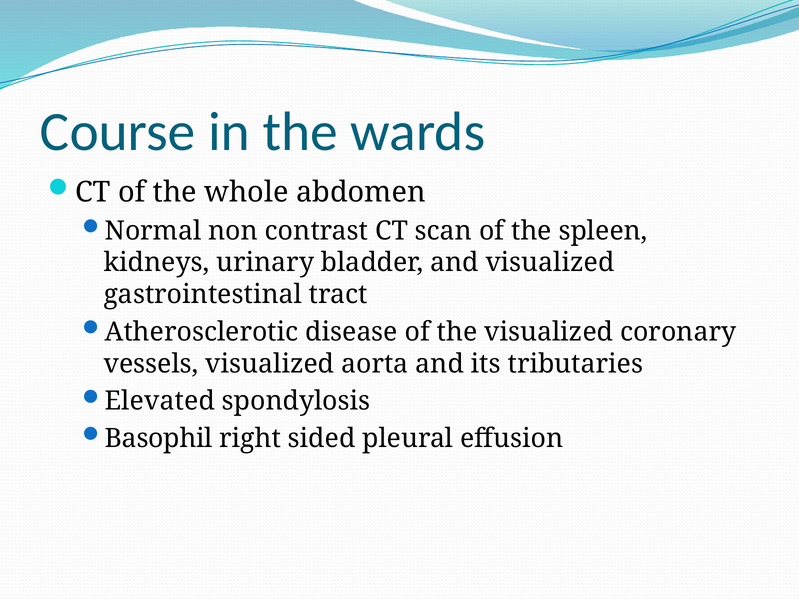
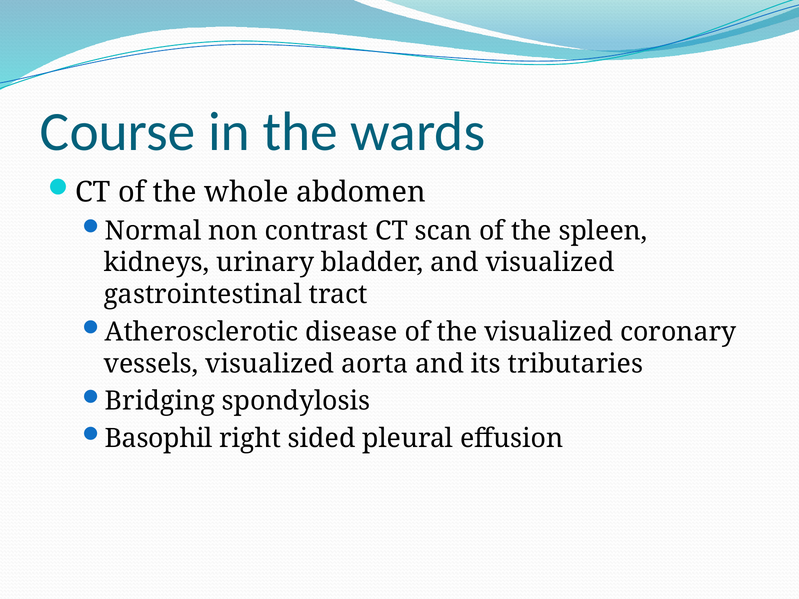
Elevated: Elevated -> Bridging (160, 401)
